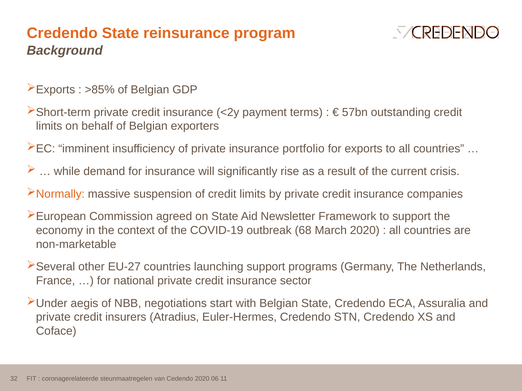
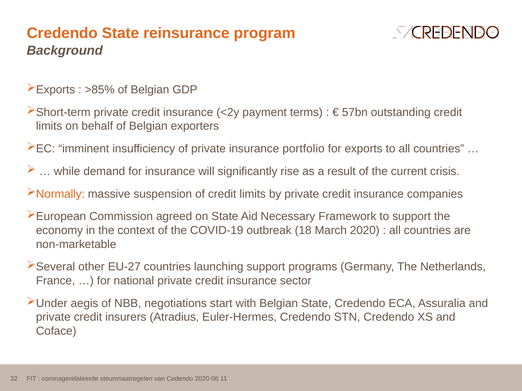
Newsletter: Newsletter -> Necessary (288, 217)
68: 68 -> 18 (303, 231)
